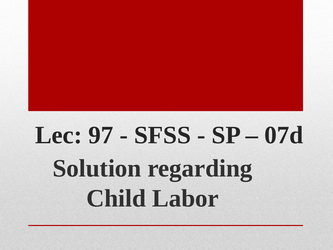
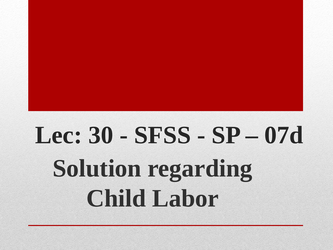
97: 97 -> 30 (101, 135)
